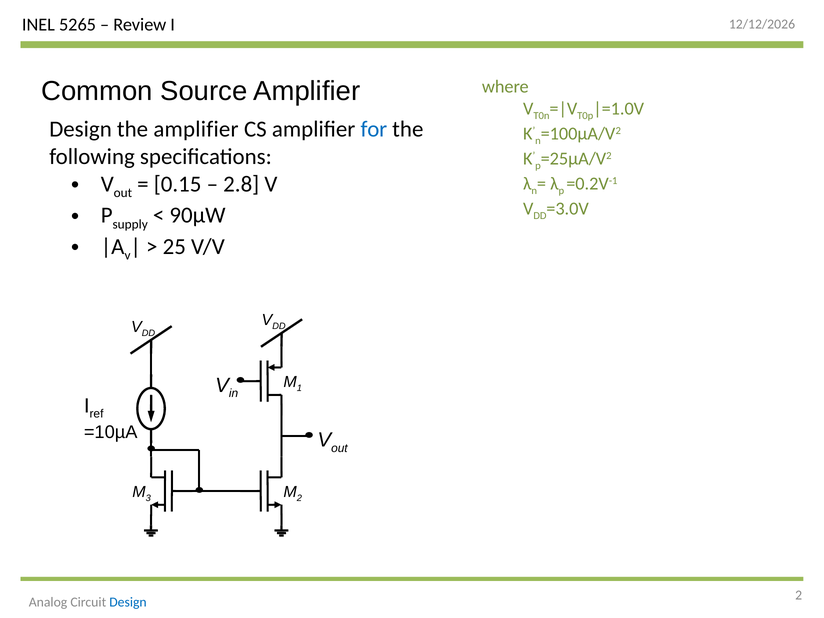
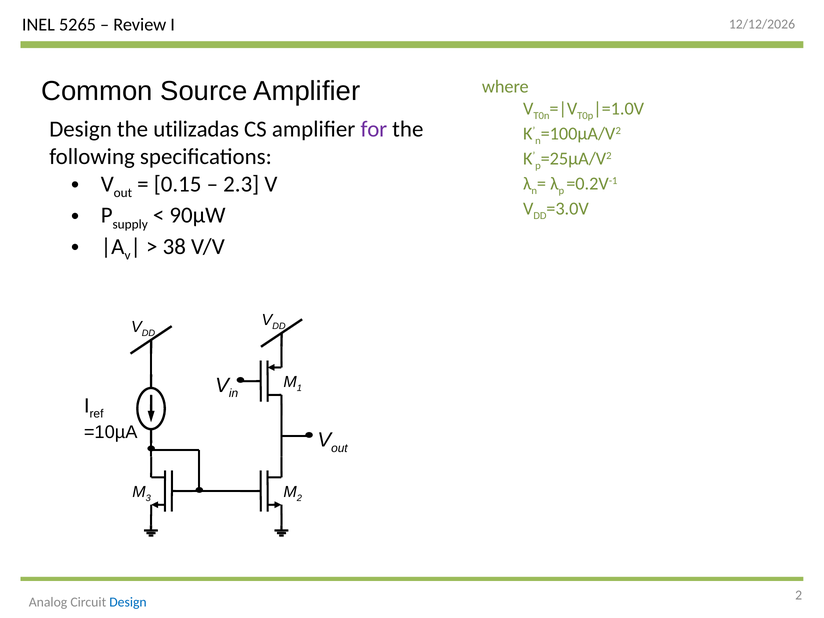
the amplifier: amplifier -> utilizadas (196, 129)
for colour: blue -> purple (374, 129)
2.8: 2.8 -> 2.3 (241, 184)
25: 25 -> 38 (174, 247)
